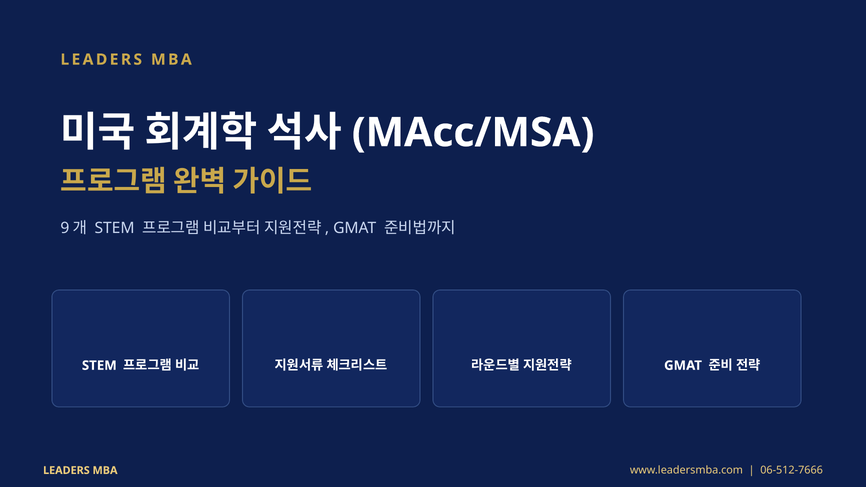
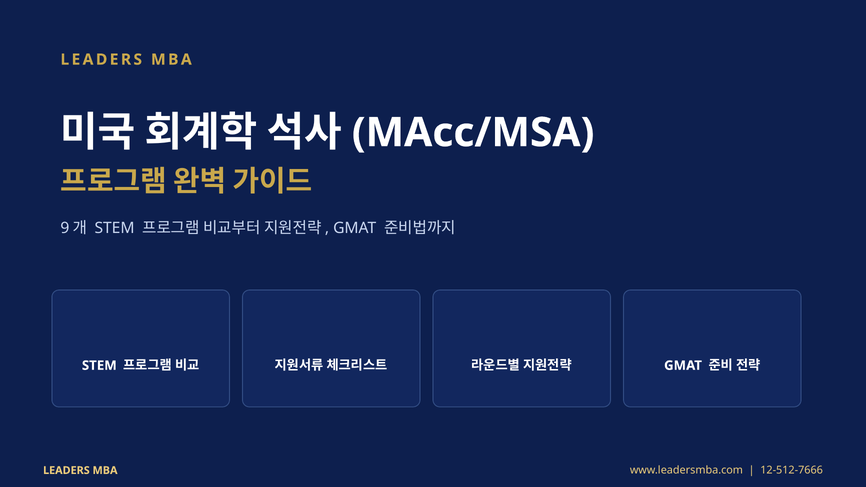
06-512-7666: 06-512-7666 -> 12-512-7666 (792, 471)
